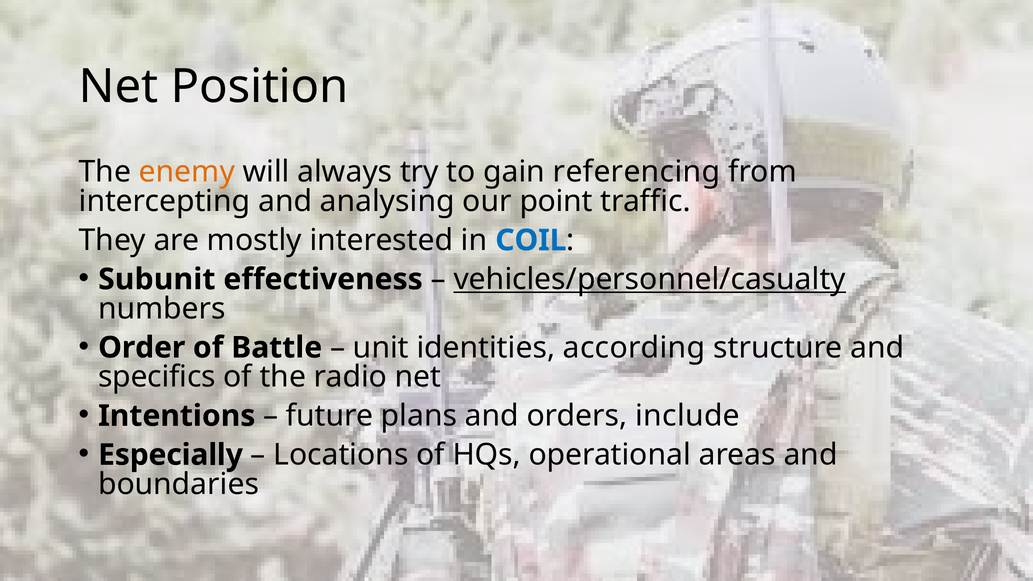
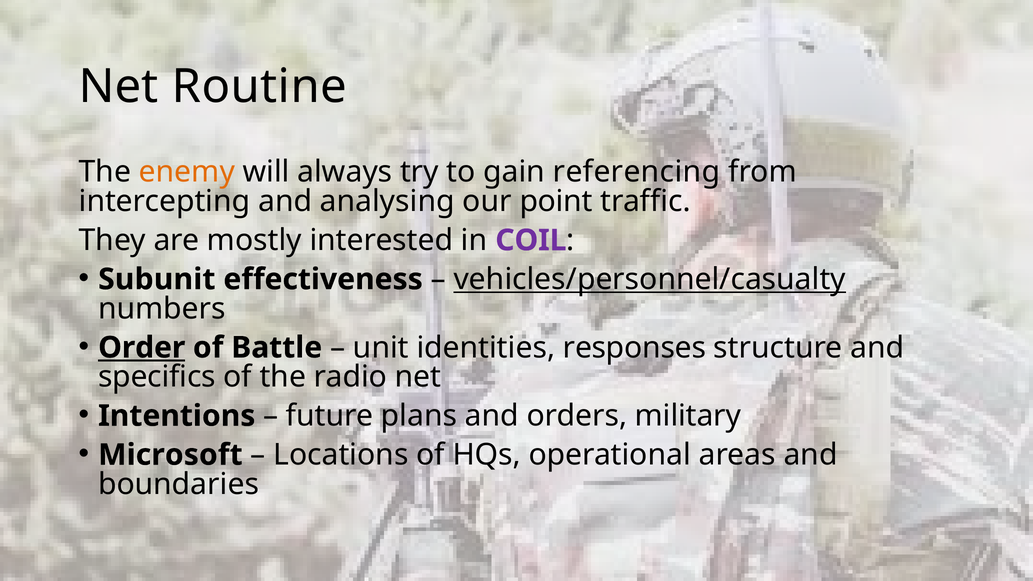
Position: Position -> Routine (259, 87)
COIL colour: blue -> purple (531, 240)
Order underline: none -> present (142, 348)
according: according -> responses (634, 348)
include: include -> military (688, 416)
Especially: Especially -> Microsoft (170, 455)
